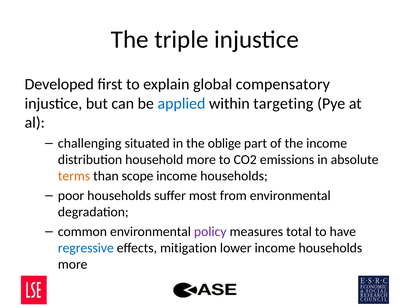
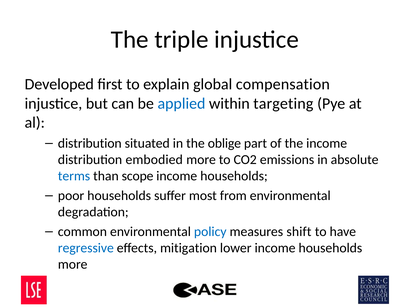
compensatory: compensatory -> compensation (283, 84)
challenging: challenging -> distribution (90, 144)
household: household -> embodied (154, 160)
terms colour: orange -> blue (74, 176)
policy colour: purple -> blue (210, 232)
total: total -> shift (299, 232)
